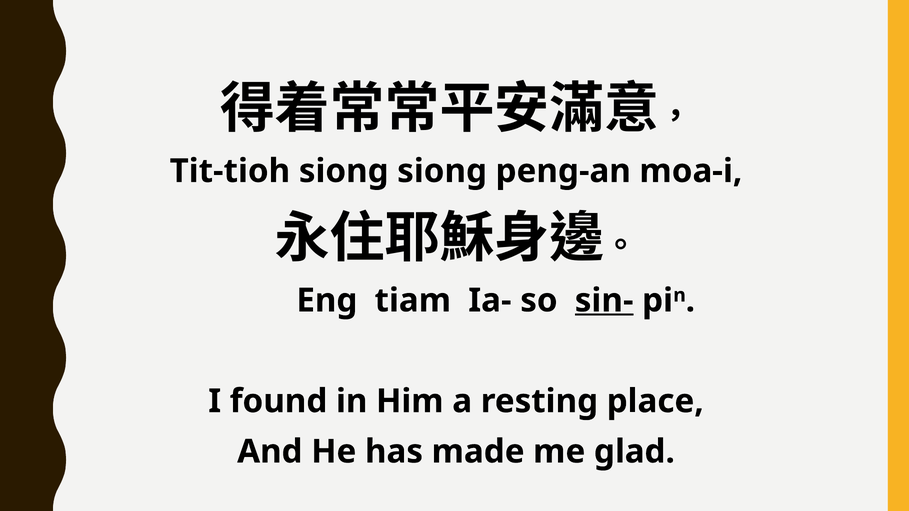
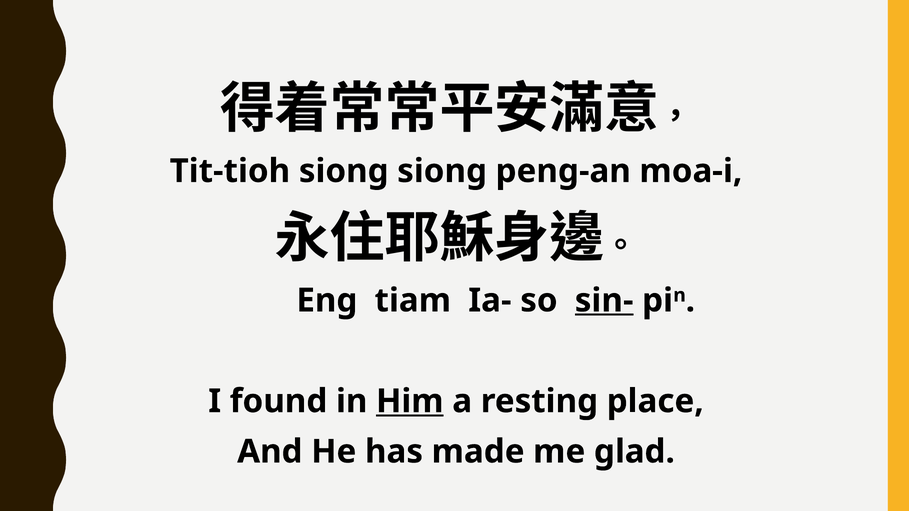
Him underline: none -> present (410, 401)
